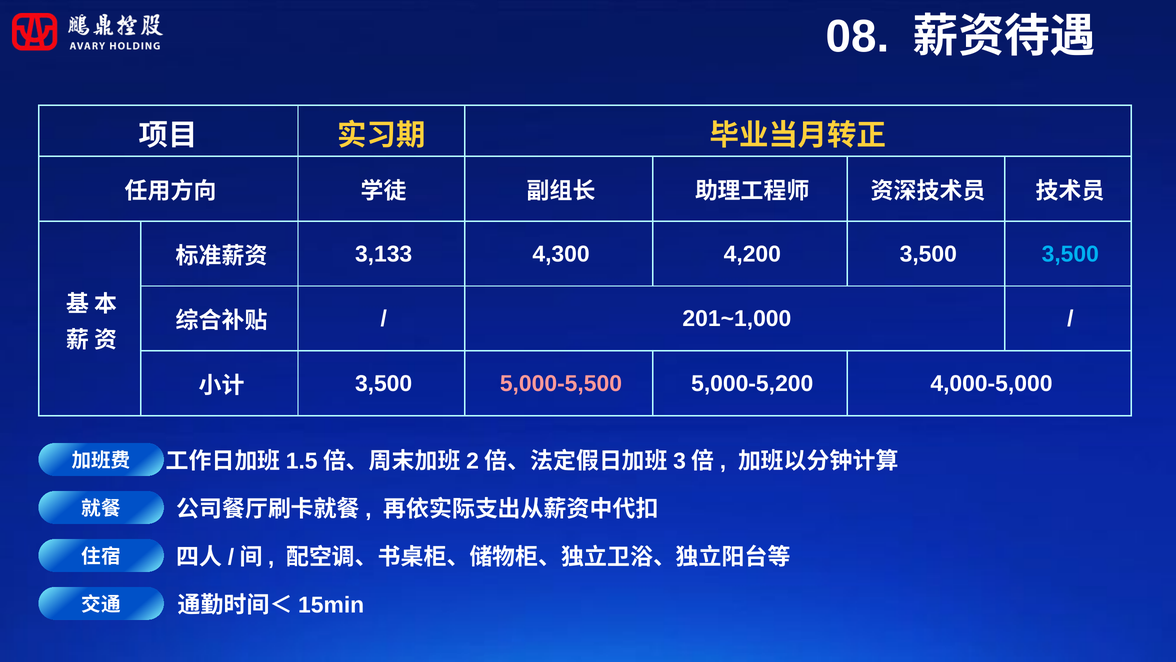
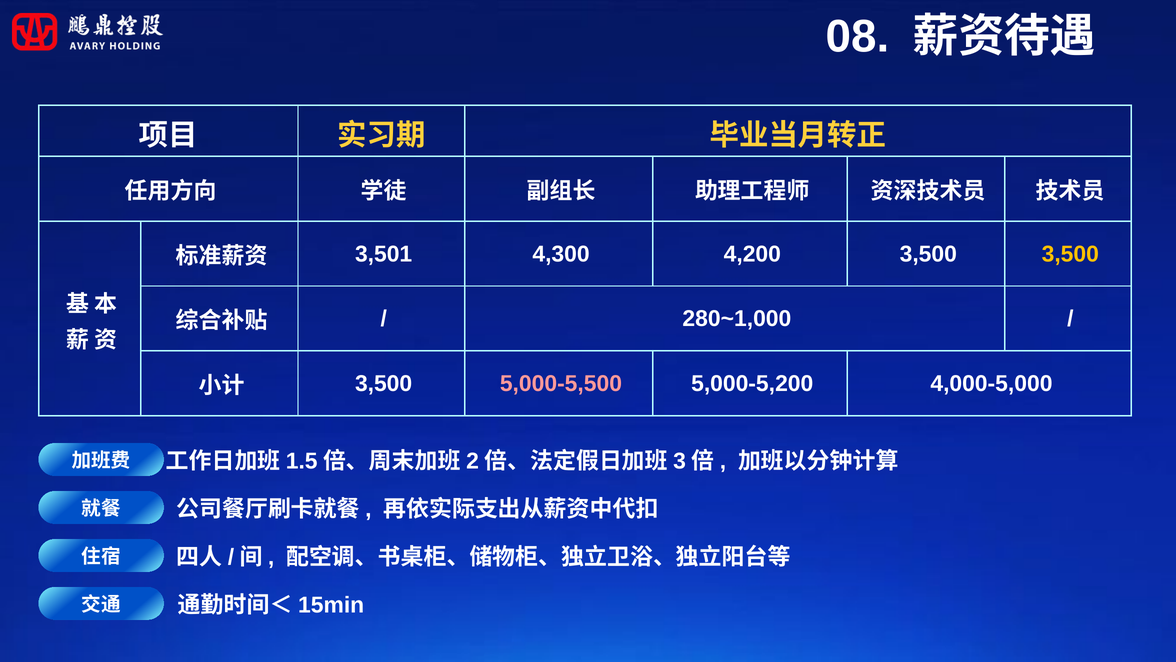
3,133: 3,133 -> 3,501 (384, 254)
3,500 colour: light blue -> yellow (1070, 254)
201~1,000: 201~1,000 -> 280~1,000 (737, 319)
